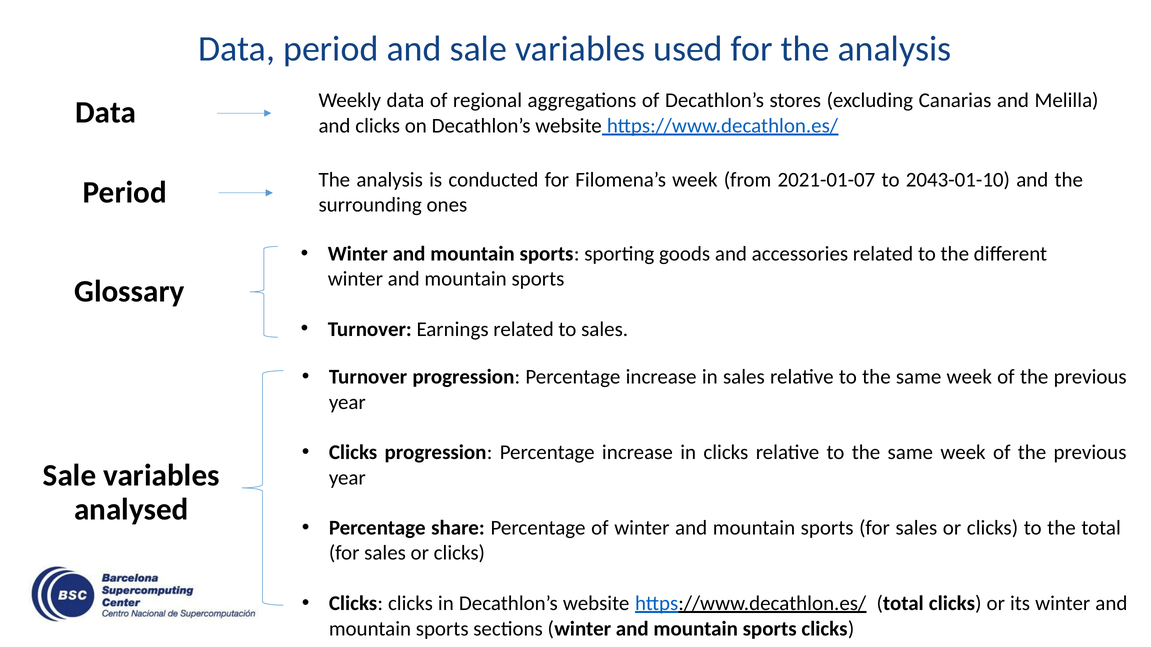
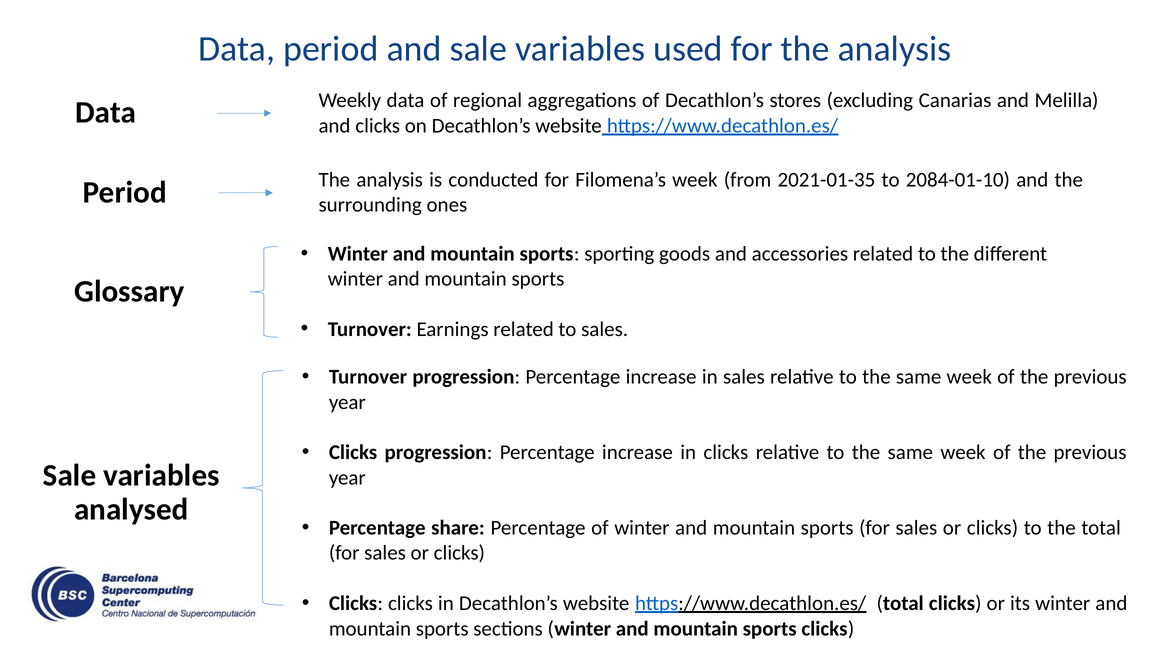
2021-01-07: 2021-01-07 -> 2021-01-35 (826, 180)
2043-01-10: 2043-01-10 -> 2084-01-10 (958, 180)
